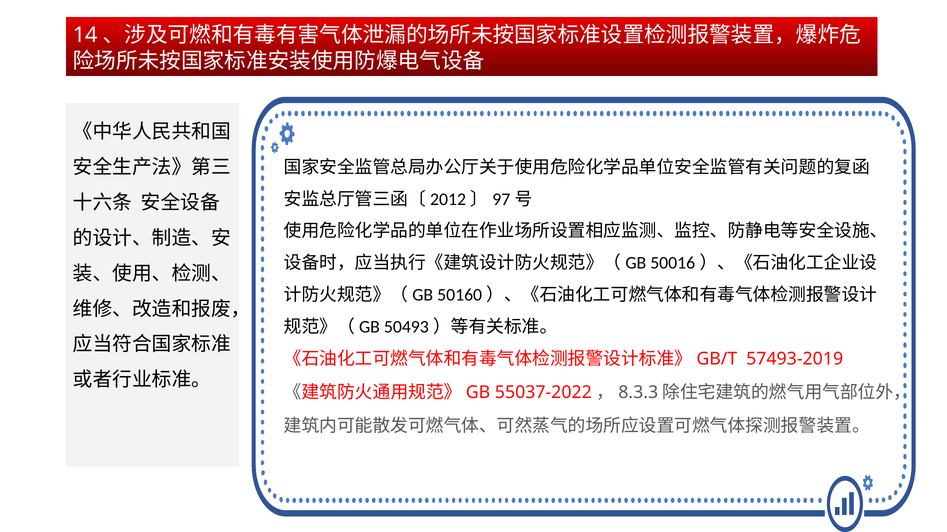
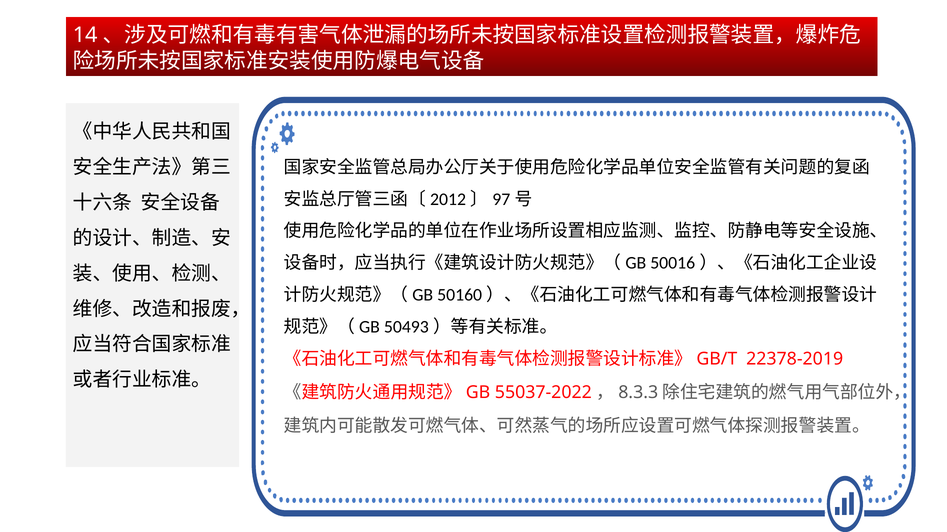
57493-2019: 57493-2019 -> 22378-2019 (795, 359)
